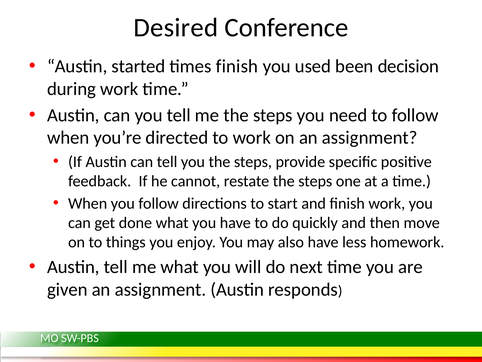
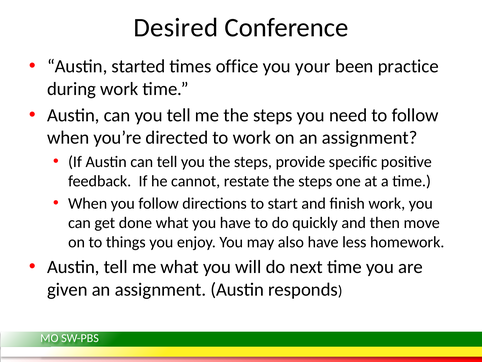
times finish: finish -> office (237, 66)
used: used -> your (313, 66)
decision: decision -> practice (408, 66)
